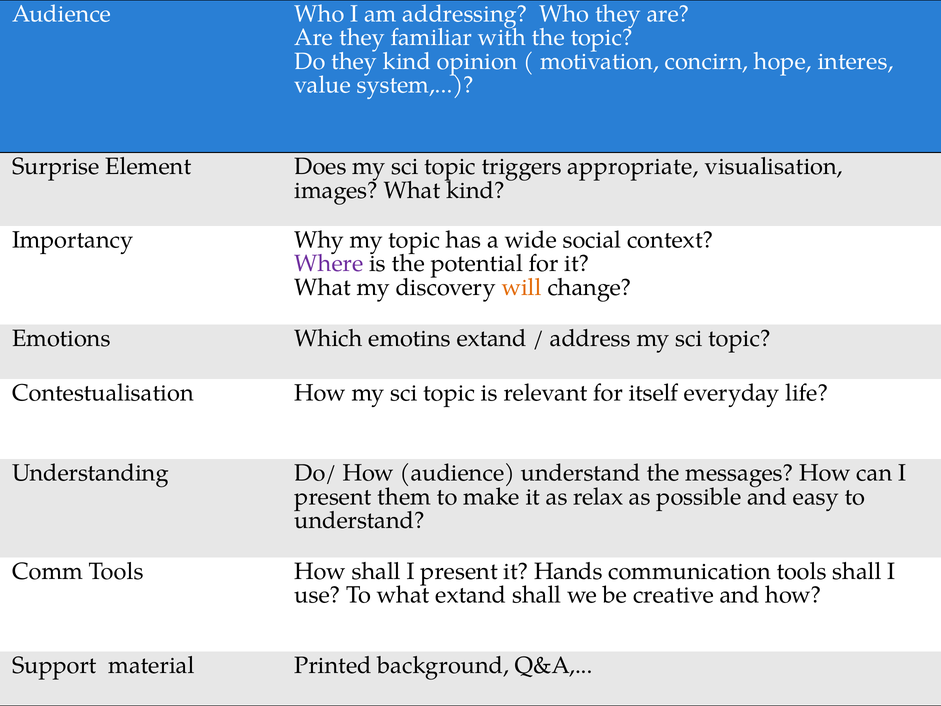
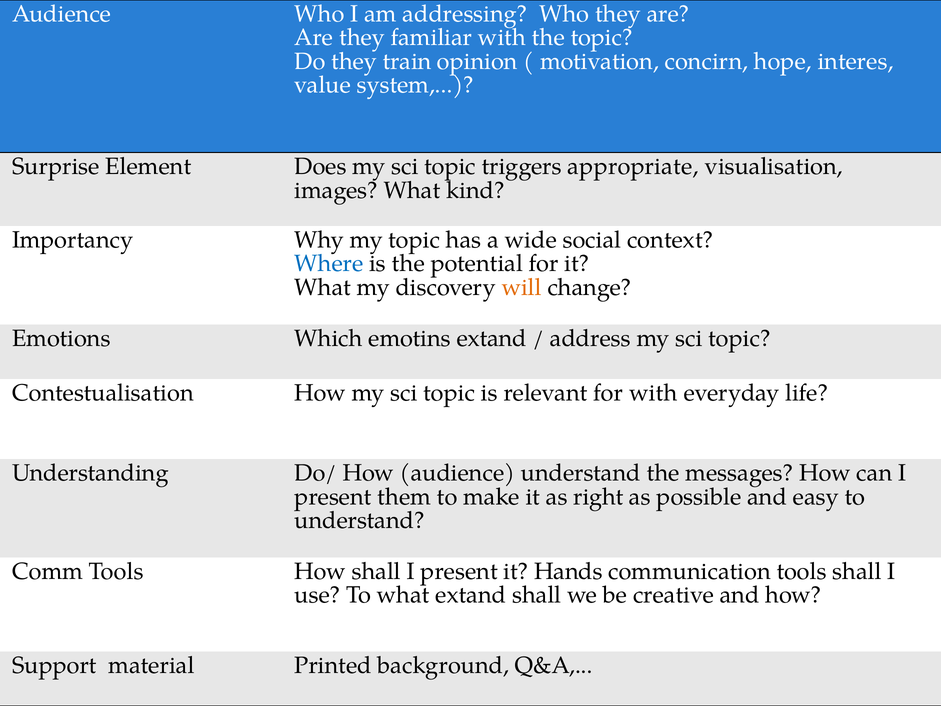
they kind: kind -> train (407, 61)
Where colour: purple -> blue (329, 264)
for itself: itself -> with (653, 393)
relax: relax -> right (598, 497)
